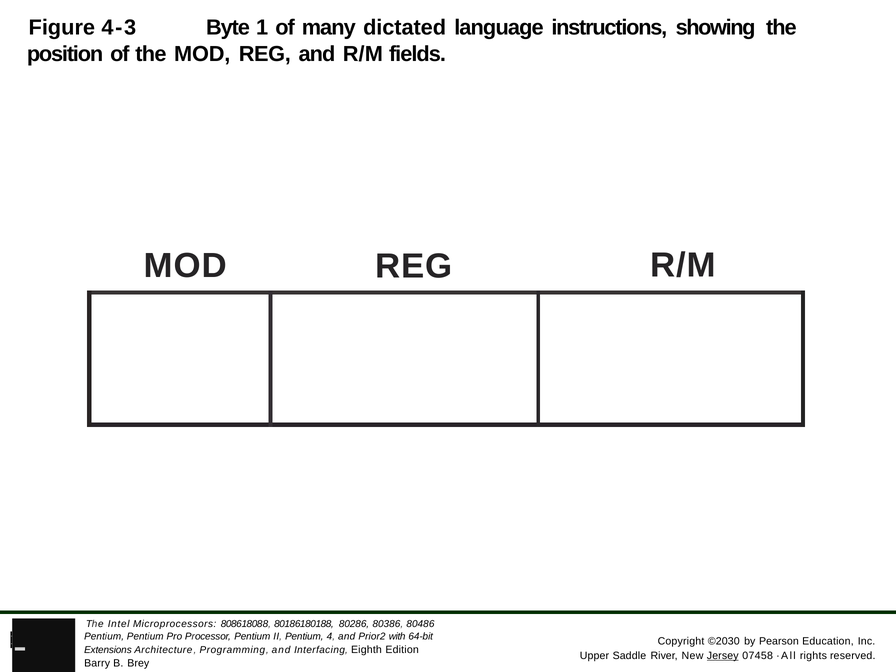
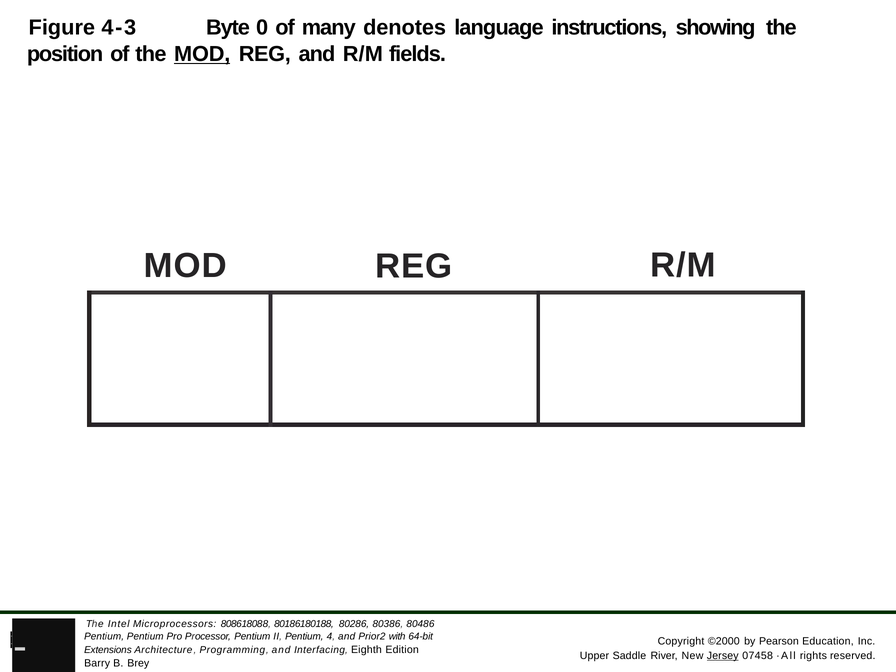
1: 1 -> 0 (262, 27)
dictated: dictated -> denotes (405, 27)
MOD underline: none -> present (202, 54)
©2030: ©2030 -> ©2000 (724, 641)
